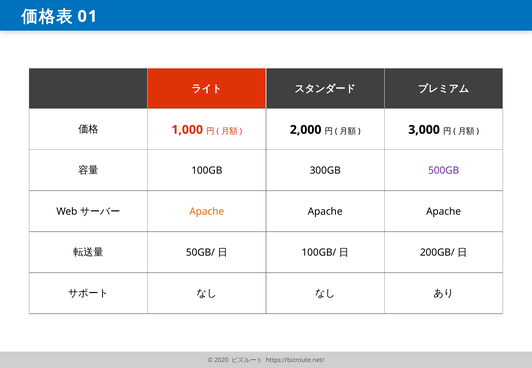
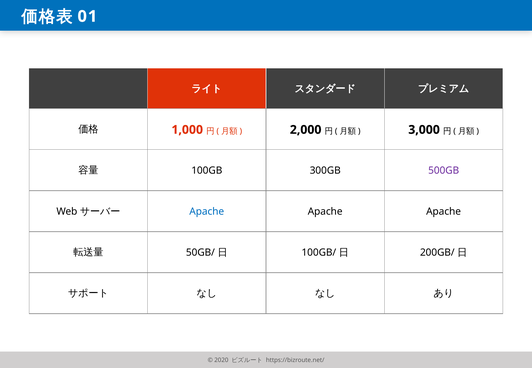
Apache colour: orange -> blue (207, 212)
